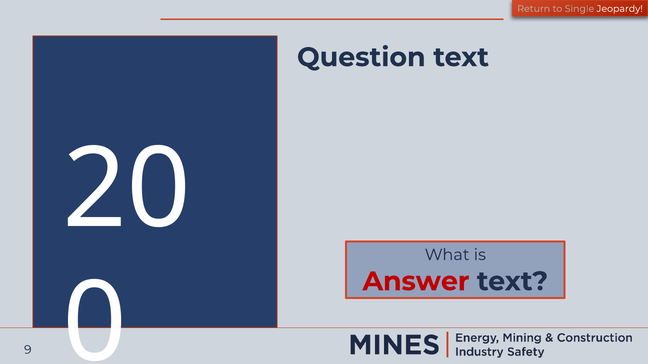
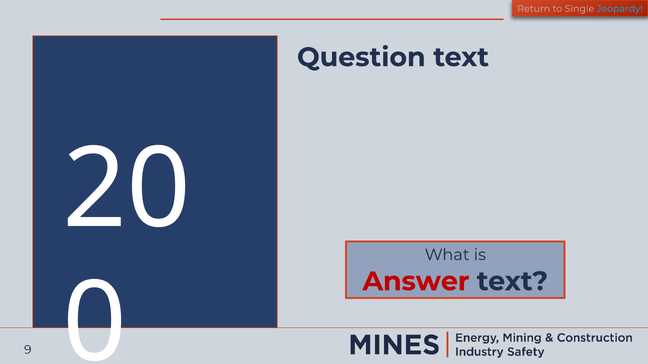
Jeopardy colour: white -> light blue (620, 9)
